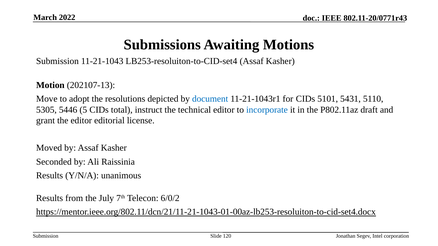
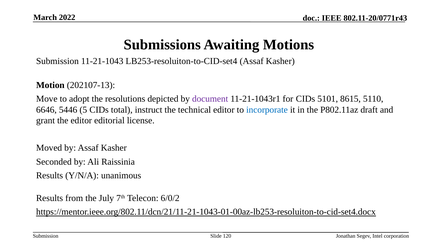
document colour: blue -> purple (210, 99)
5431: 5431 -> 8615 (350, 99)
5305: 5305 -> 6646 (46, 110)
